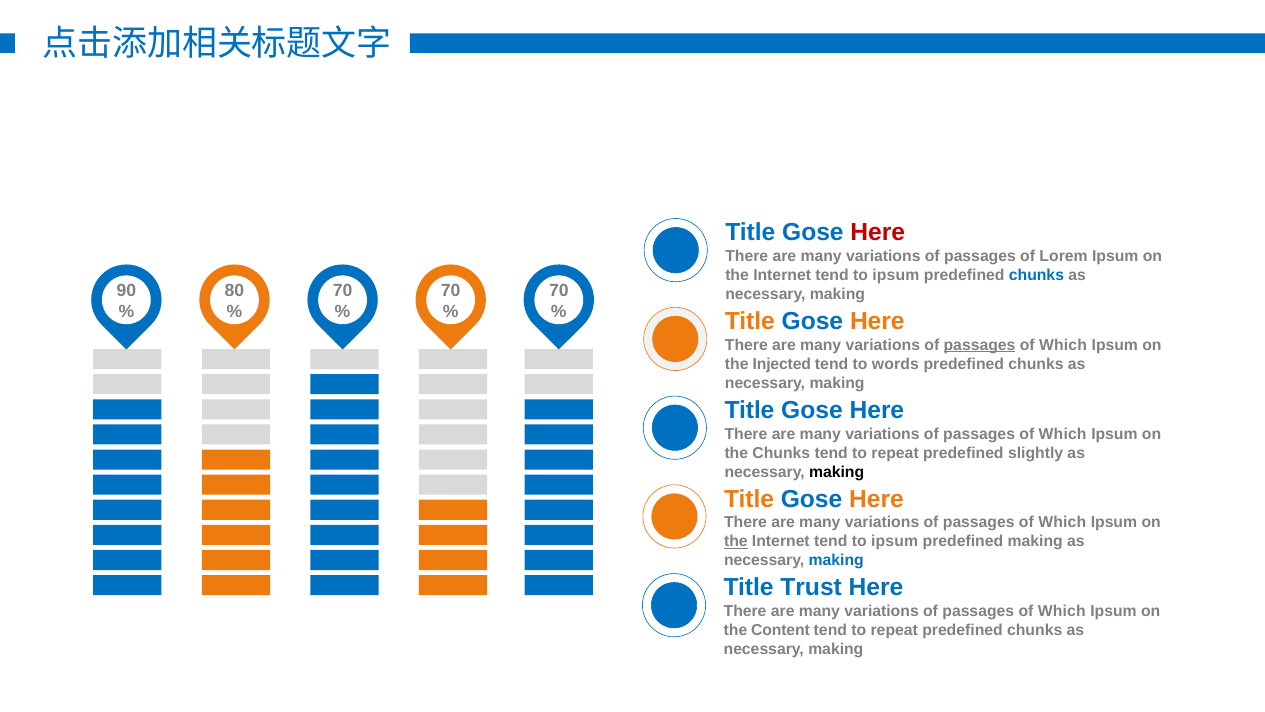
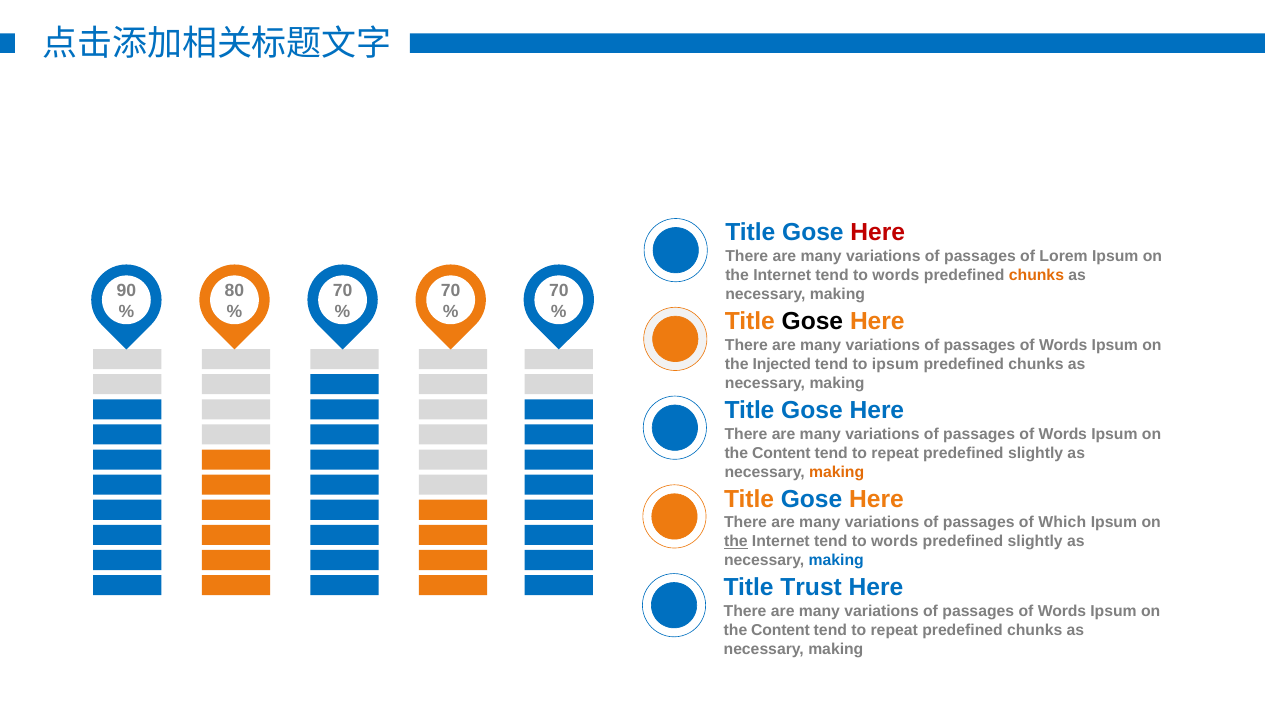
ipsum: ipsum -> words (896, 275)
chunks colour: blue -> orange (1036, 275)
Gose colour: blue -> black (812, 321)
passages underline: present -> none (980, 345)
Which: Which -> Words (1063, 345)
to words: words -> ipsum (895, 364)
Which: Which -> Words (1063, 434)
Chunks: Chunks -> Content (781, 453)
making colour: black -> orange (837, 472)
ipsum: ipsum -> words (895, 541)
making: making -> slightly (1035, 541)
Which: Which -> Words (1062, 611)
